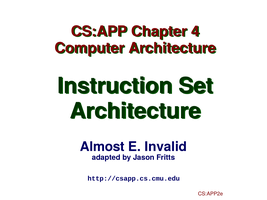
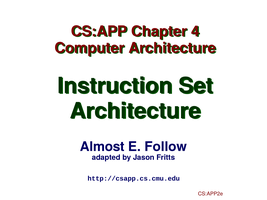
Invalid: Invalid -> Follow (166, 147)
